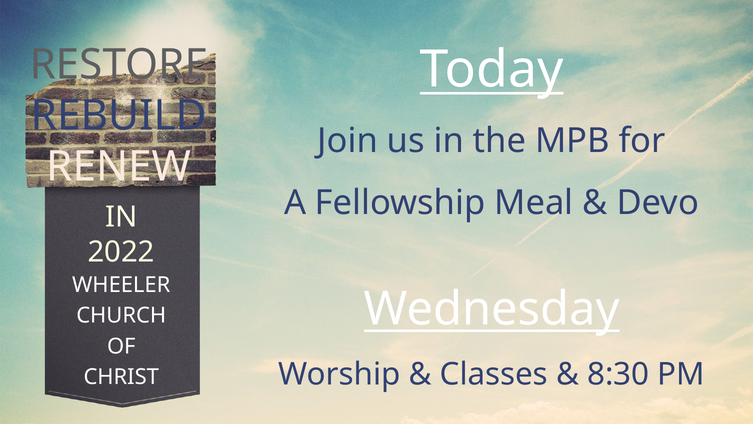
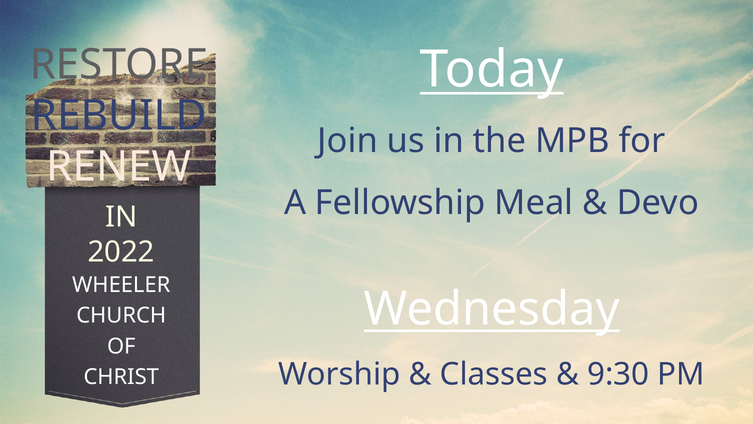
8:30: 8:30 -> 9:30 (618, 374)
